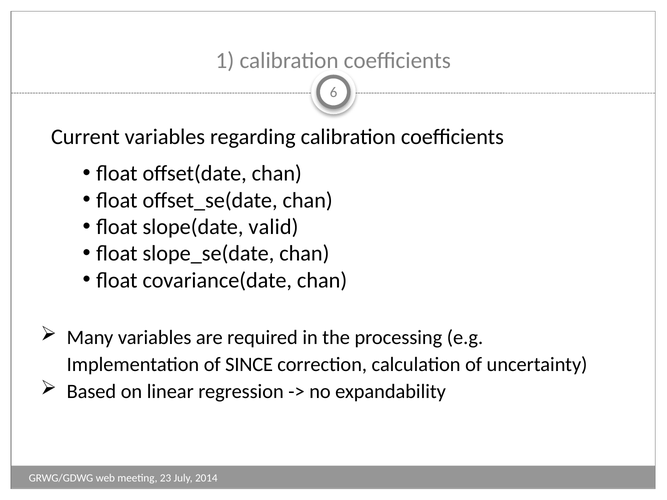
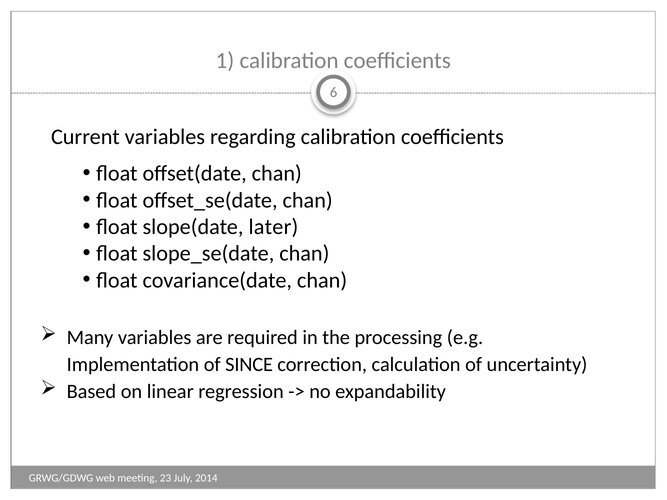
valid: valid -> later (273, 227)
